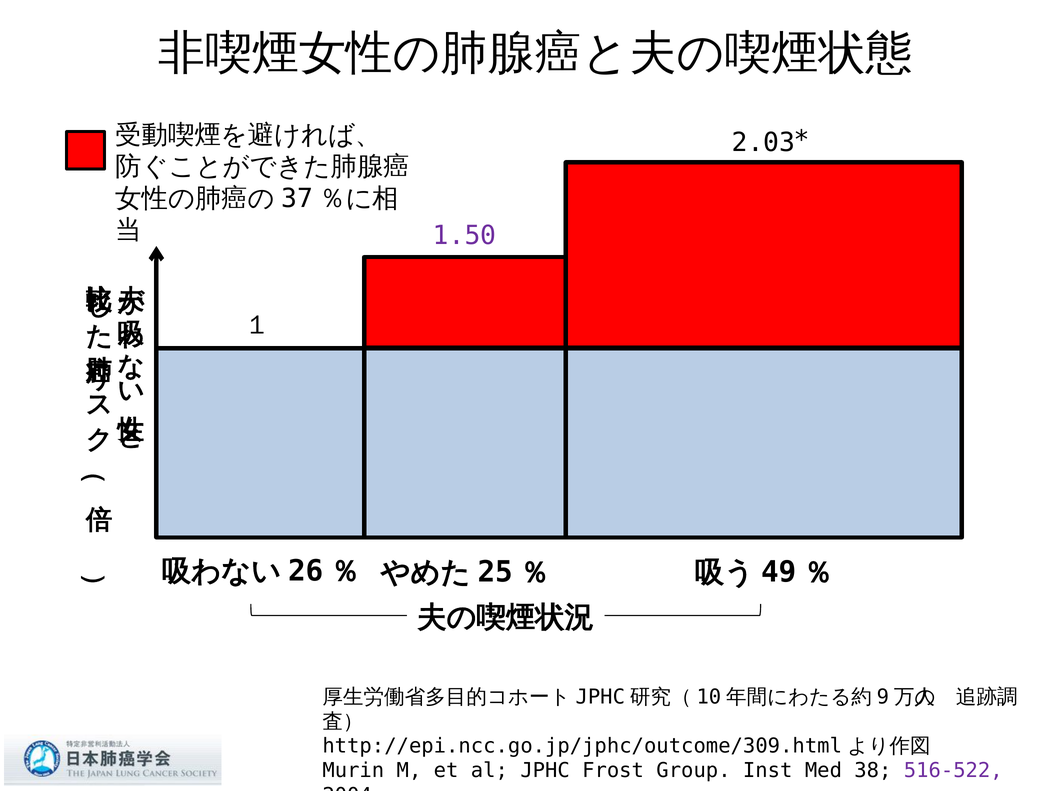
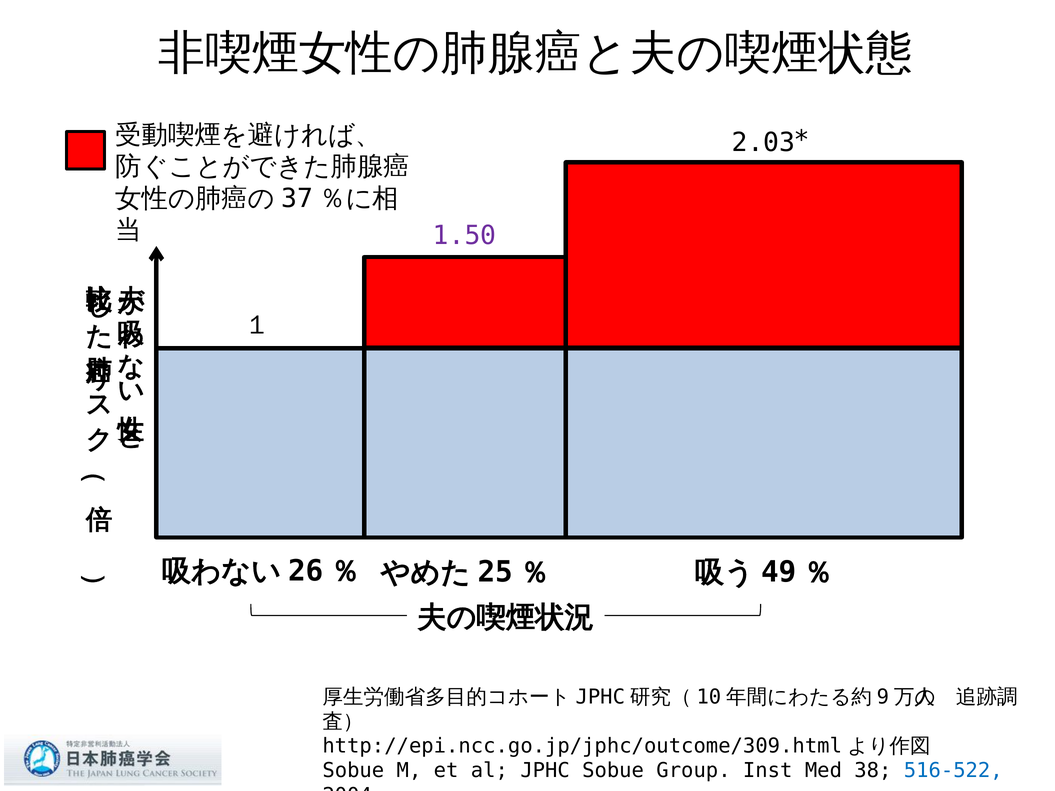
Murin: Murin -> Sobue (353, 771)
JPHC Frost: Frost -> Sobue (613, 771)
516-522 colour: purple -> blue (953, 771)
